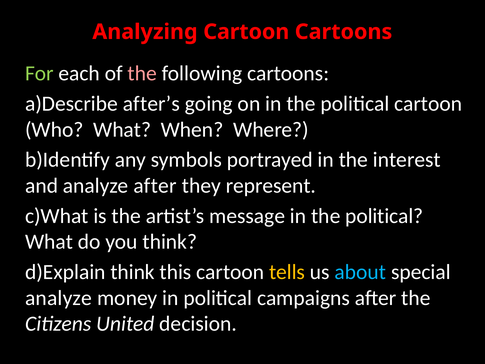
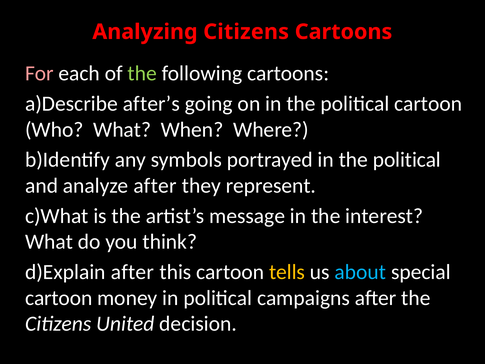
Analyzing Cartoon: Cartoon -> Citizens (246, 32)
For colour: light green -> pink (39, 73)
the colour: pink -> light green (142, 73)
portrayed in the interest: interest -> political (407, 160)
message in the political: political -> interest (384, 216)
think: think -> after (132, 272)
analyze: analyze -> cartoon (59, 298)
